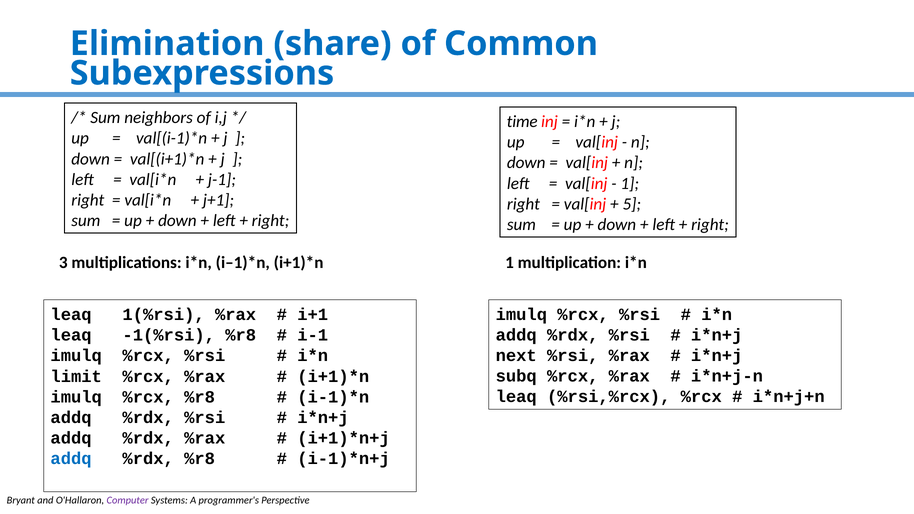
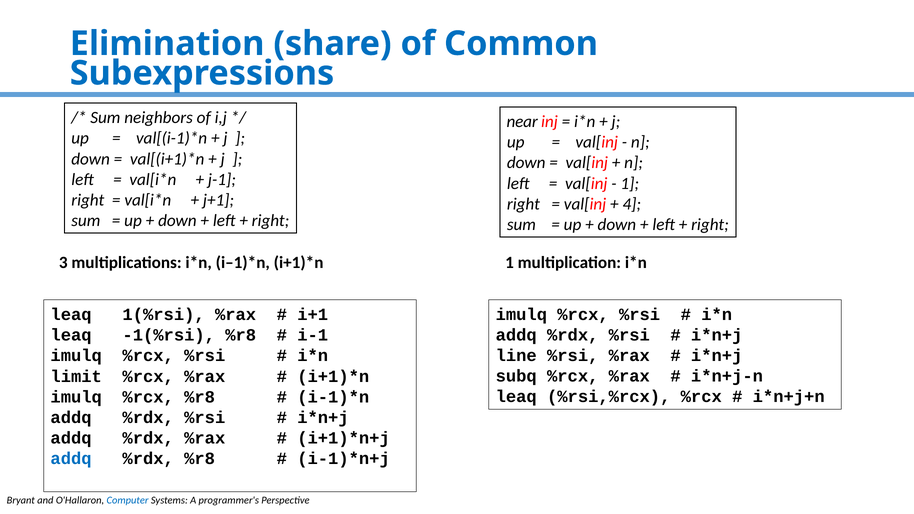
time: time -> near (522, 122)
5: 5 -> 4 (632, 204)
next: next -> line (516, 356)
Computer colour: purple -> blue (128, 501)
